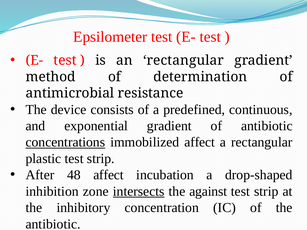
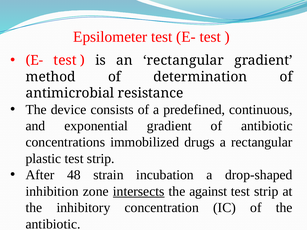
concentrations underline: present -> none (65, 142)
immobilized affect: affect -> drugs (200, 142)
48 affect: affect -> strain (108, 175)
